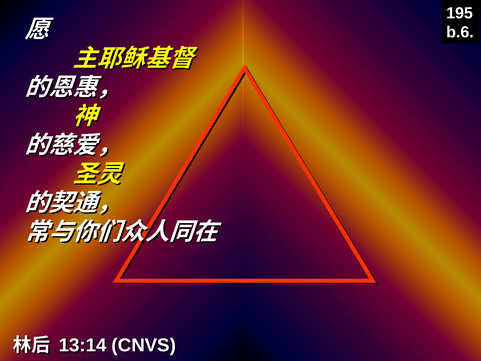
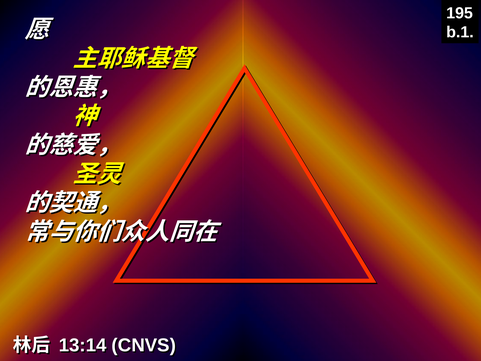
b.6: b.6 -> b.1 (460, 32)
